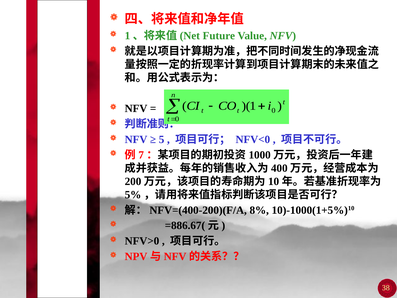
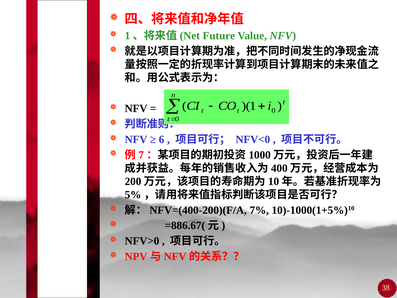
5: 5 -> 6 (162, 139)
8%: 8% -> 7% (259, 210)
